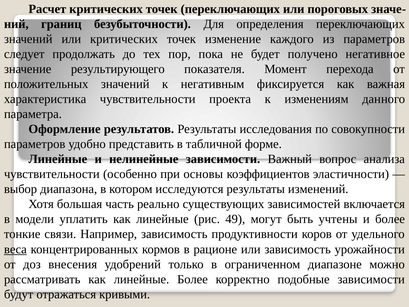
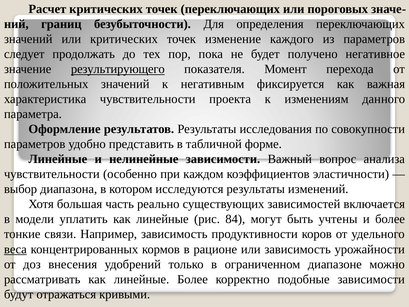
результирующего underline: none -> present (118, 69)
основы: основы -> каждом (203, 174)
49: 49 -> 84 (235, 219)
